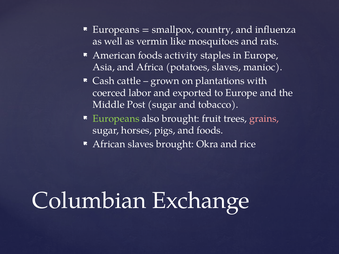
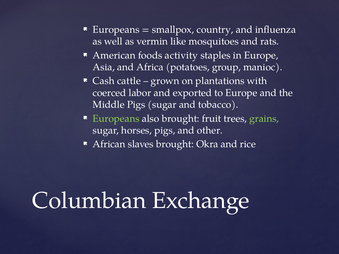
potatoes slaves: slaves -> group (227, 67)
Middle Post: Post -> Pigs (136, 105)
grains colour: pink -> light green (264, 119)
and foods: foods -> other (210, 130)
